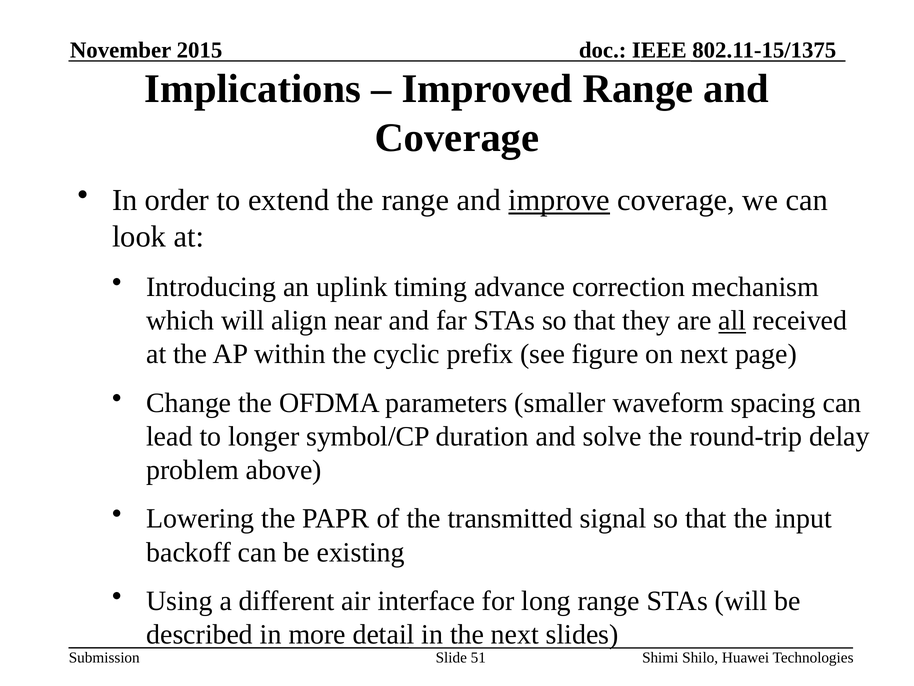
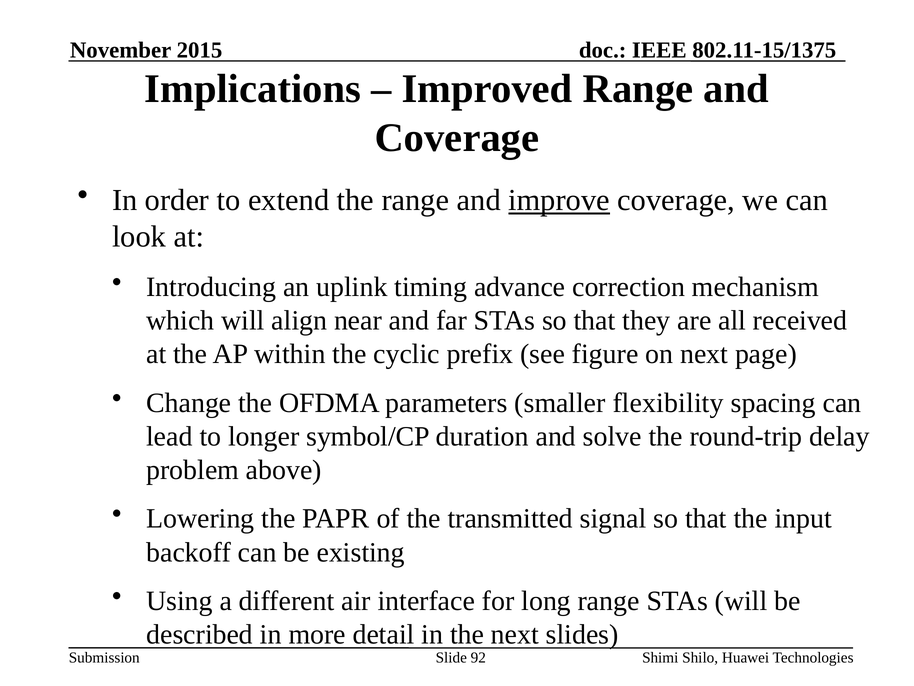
all underline: present -> none (732, 320)
waveform: waveform -> flexibility (668, 403)
51: 51 -> 92 (478, 657)
